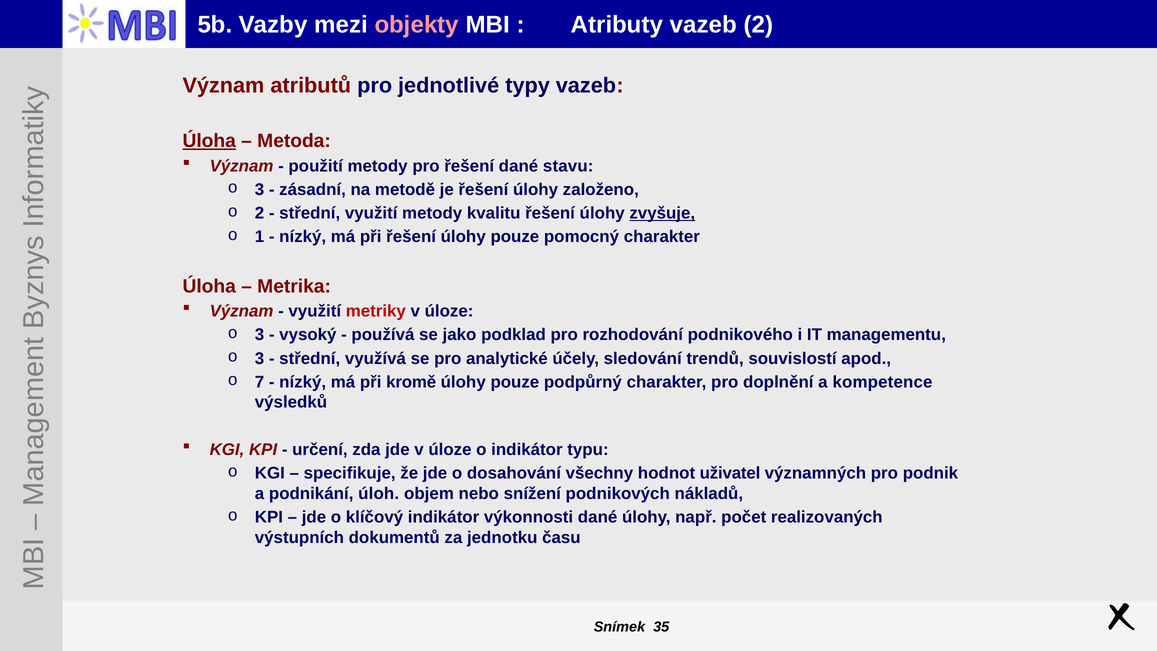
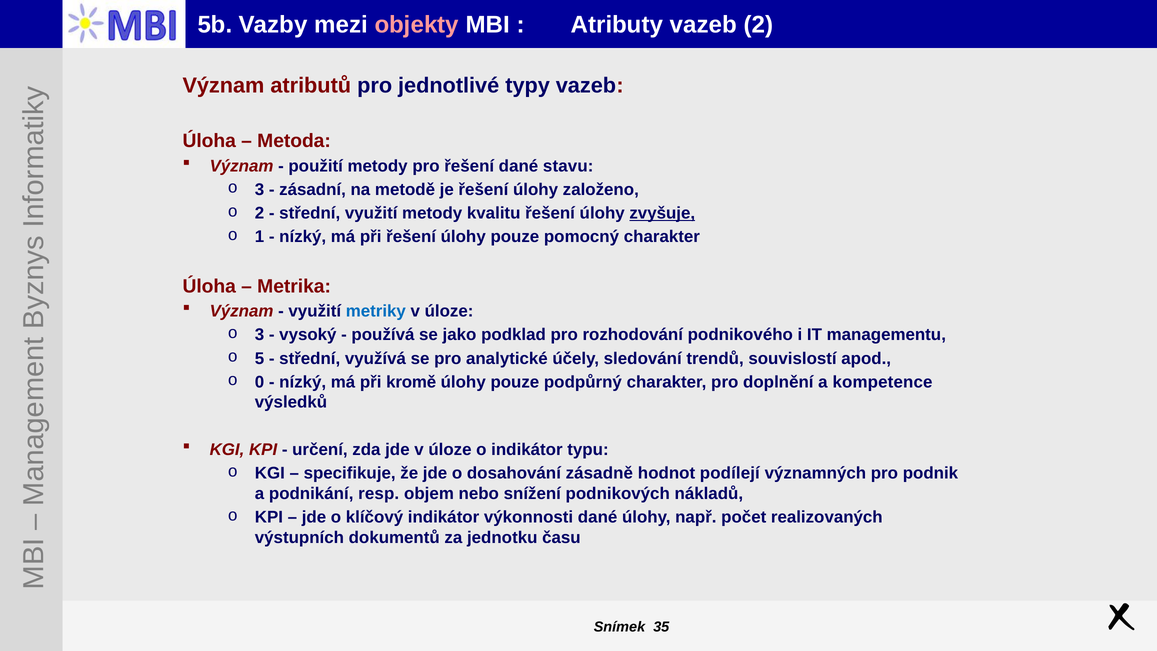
Úloha underline: present -> none (209, 141)
metriky colour: red -> blue (376, 311)
3: 3 -> 5 (260, 358)
7: 7 -> 0 (260, 382)
všechny: všechny -> zásadně (599, 473)
uživatel: uživatel -> podílejí (730, 473)
úloh: úloh -> resp (379, 493)
